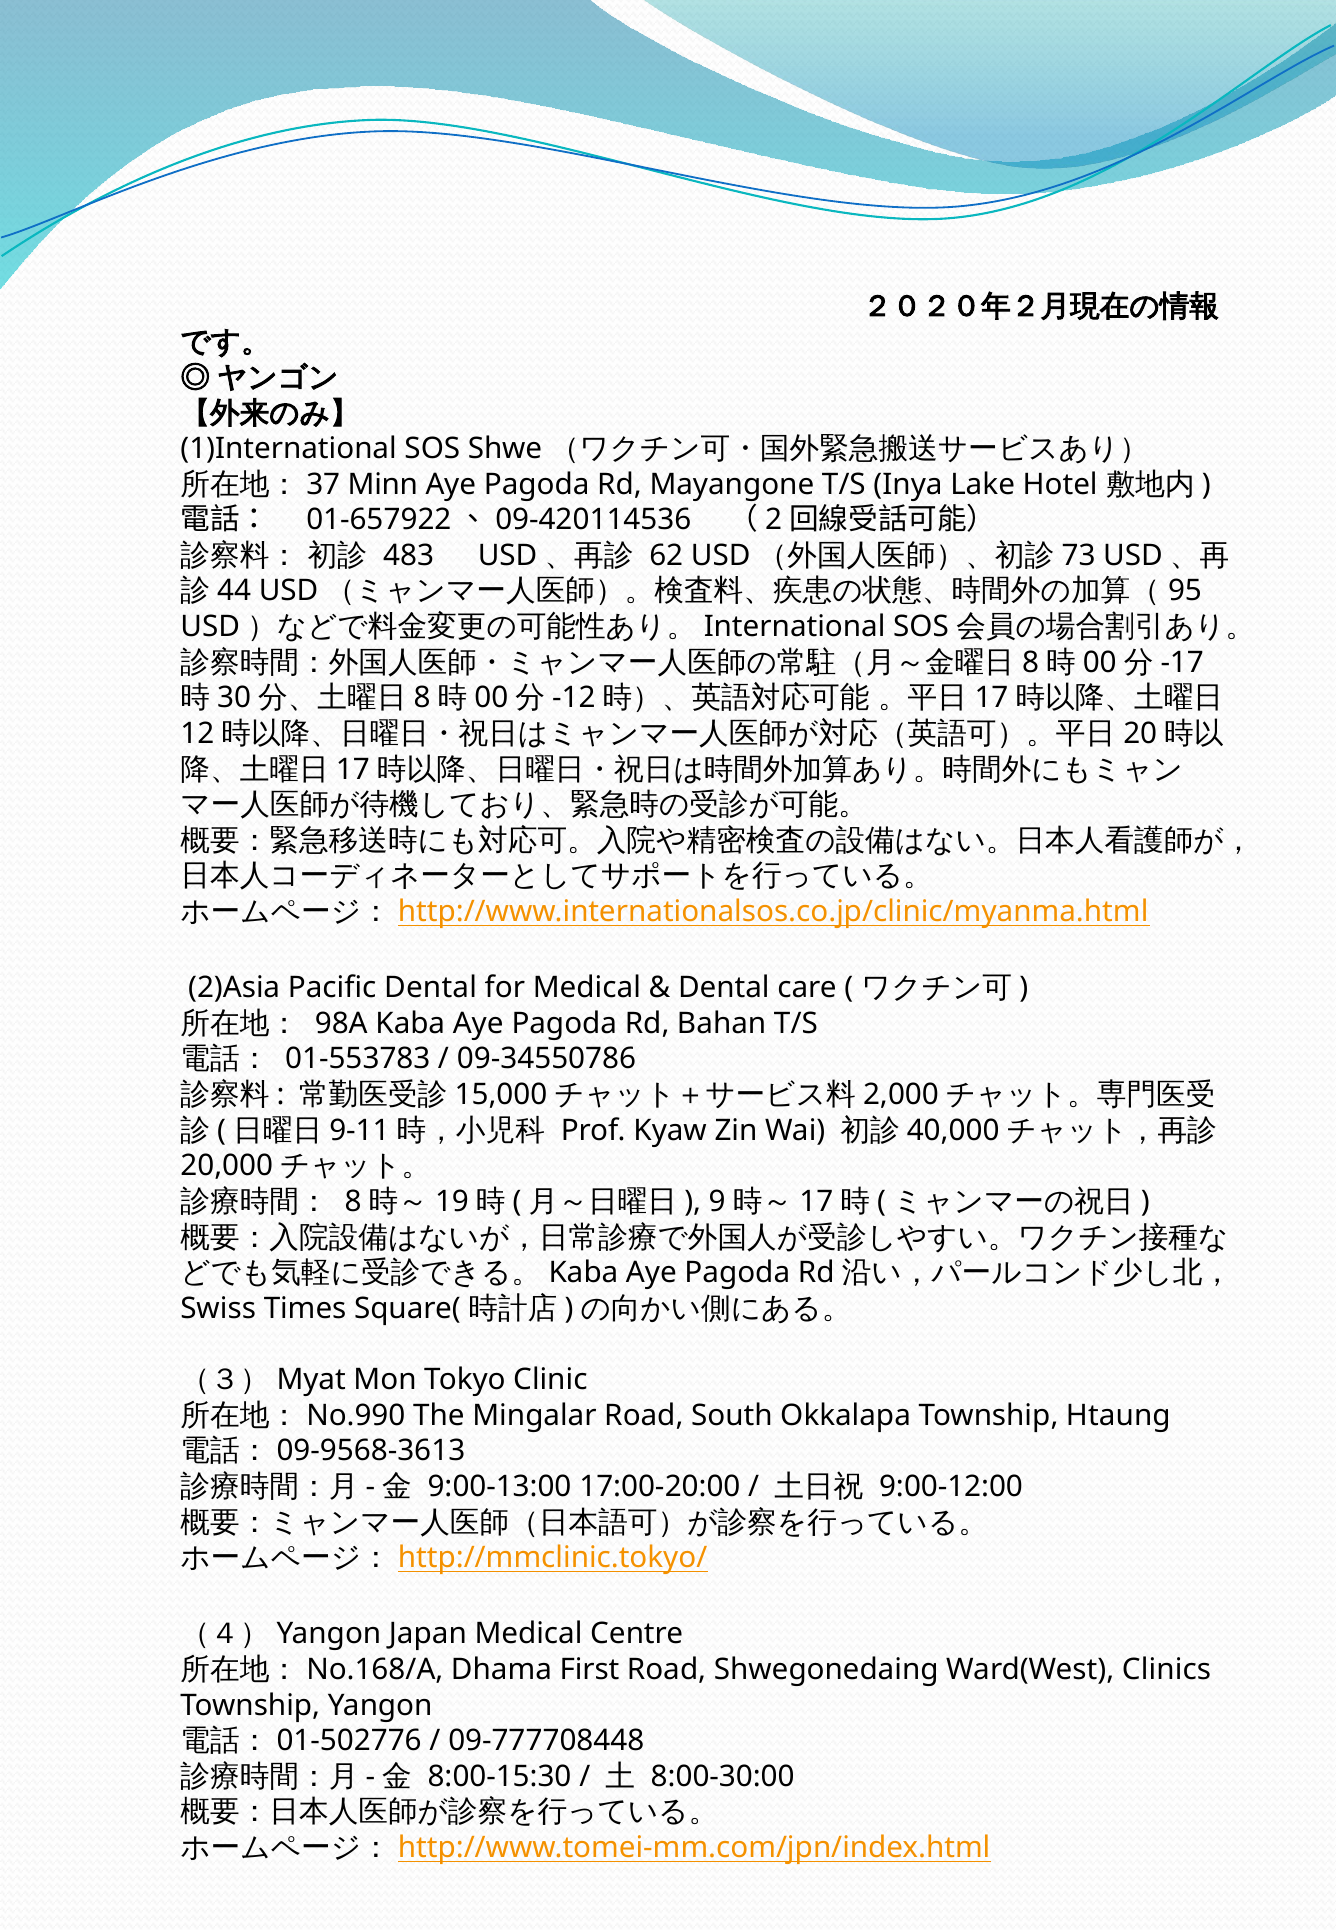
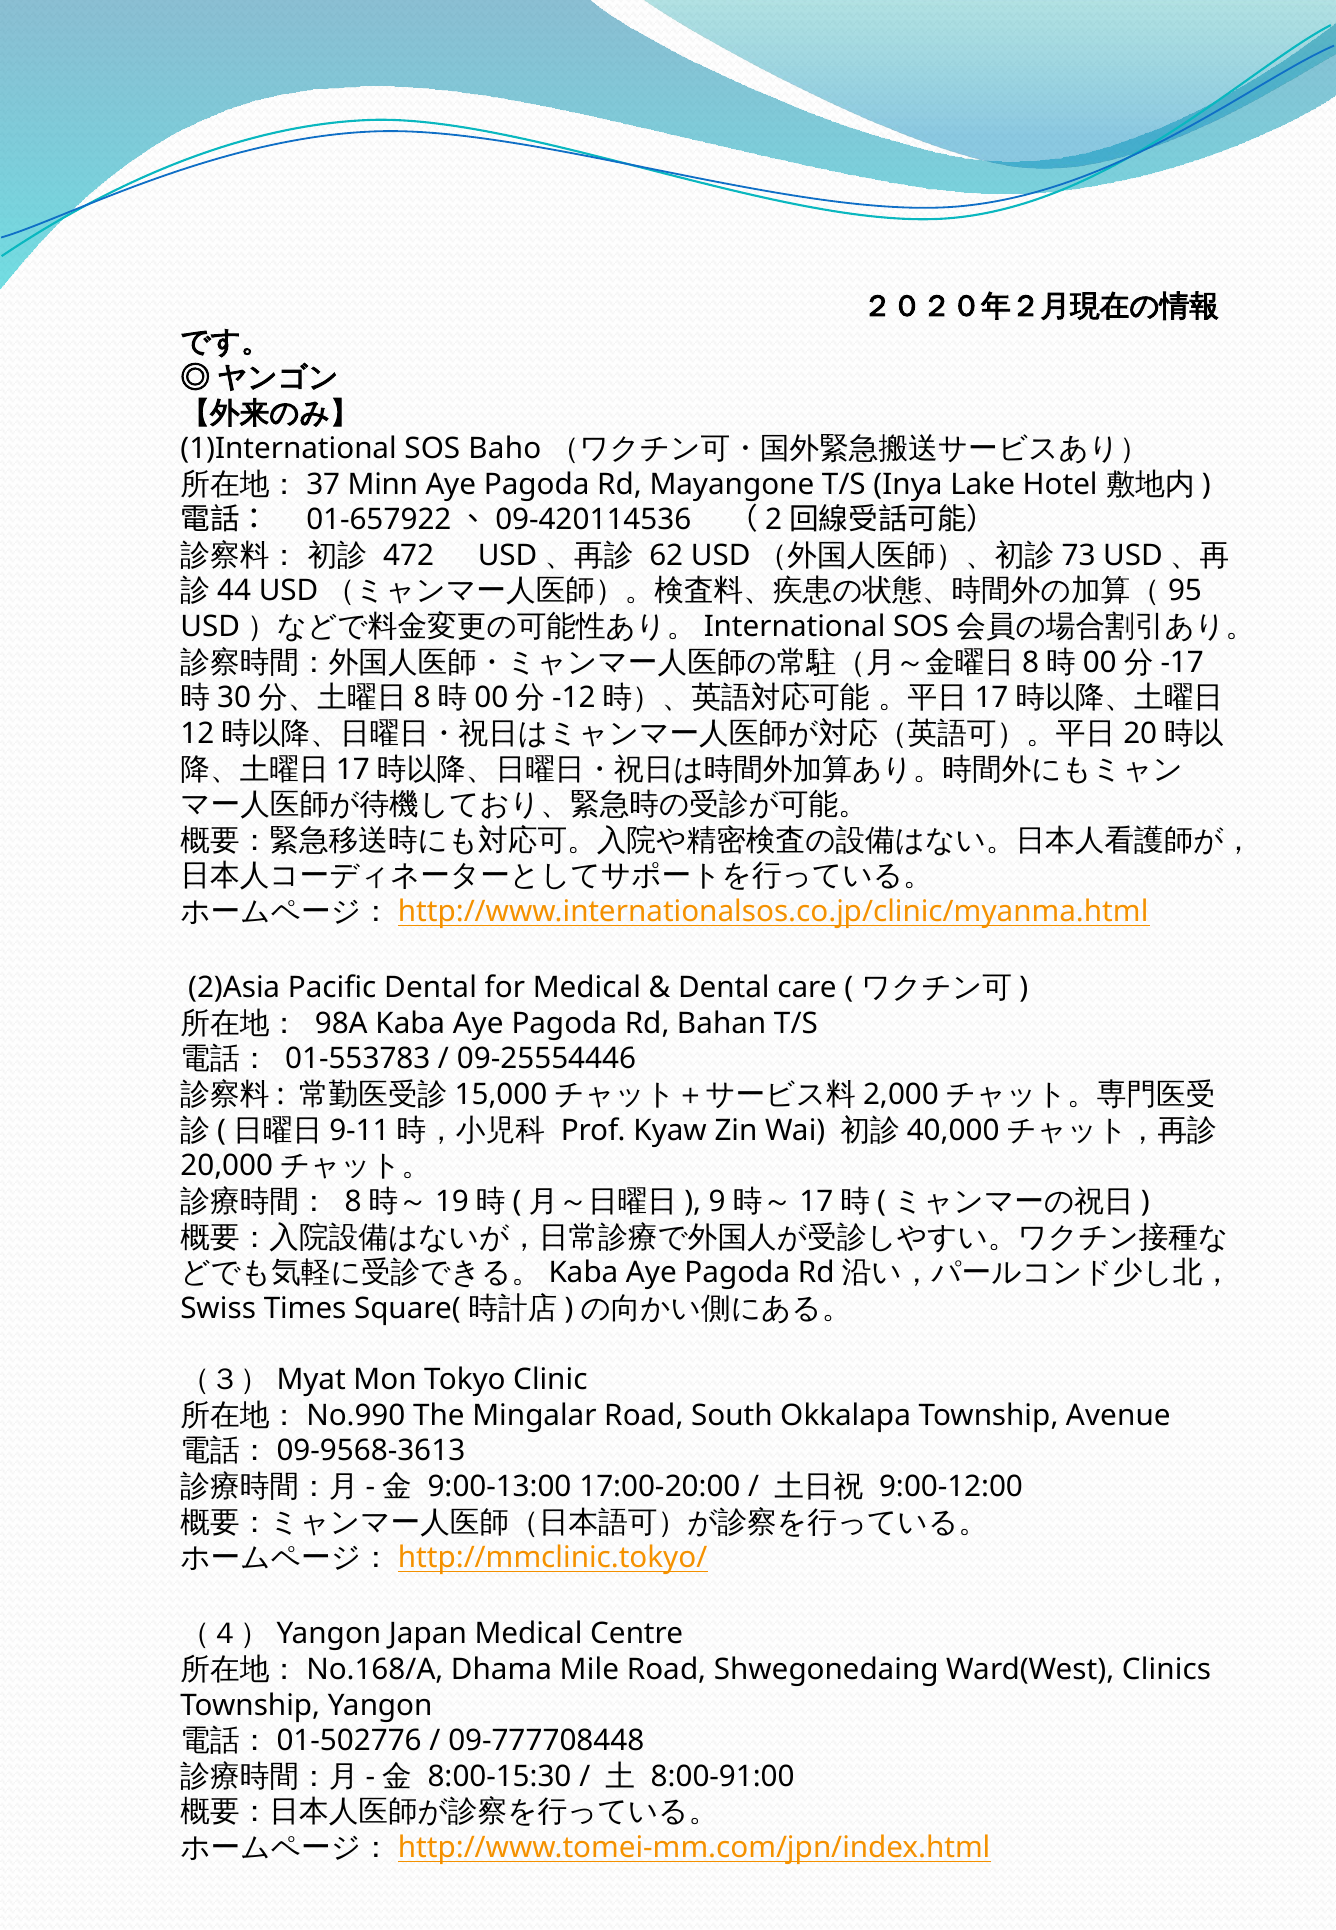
Shwe: Shwe -> Baho (505, 449)
483: 483 -> 472 (409, 555)
09-34550786: 09-34550786 -> 09-25554446 (547, 1059)
Htaung: Htaung -> Avenue (1118, 1415)
First: First -> Mile (589, 1669)
8:00-30:00: 8:00-30:00 -> 8:00-91:00 (723, 1776)
